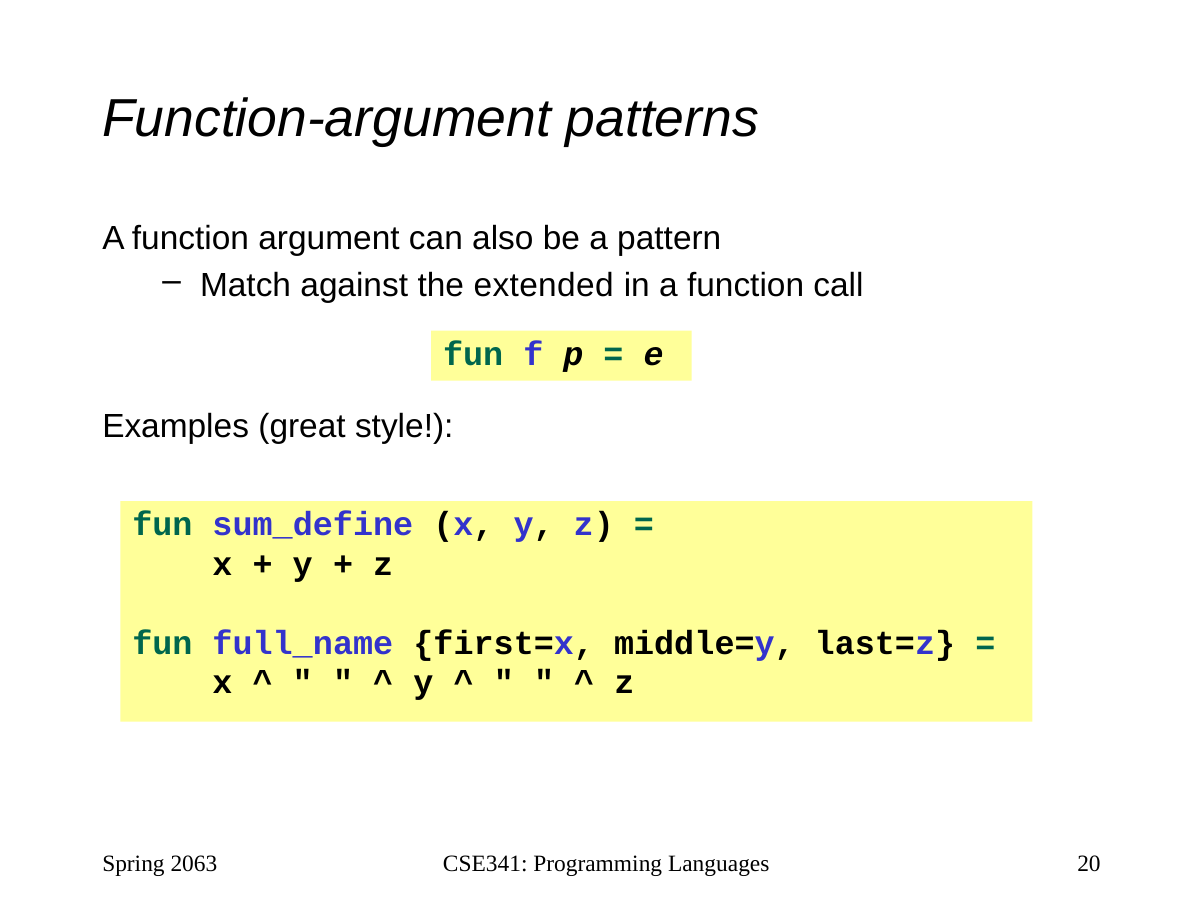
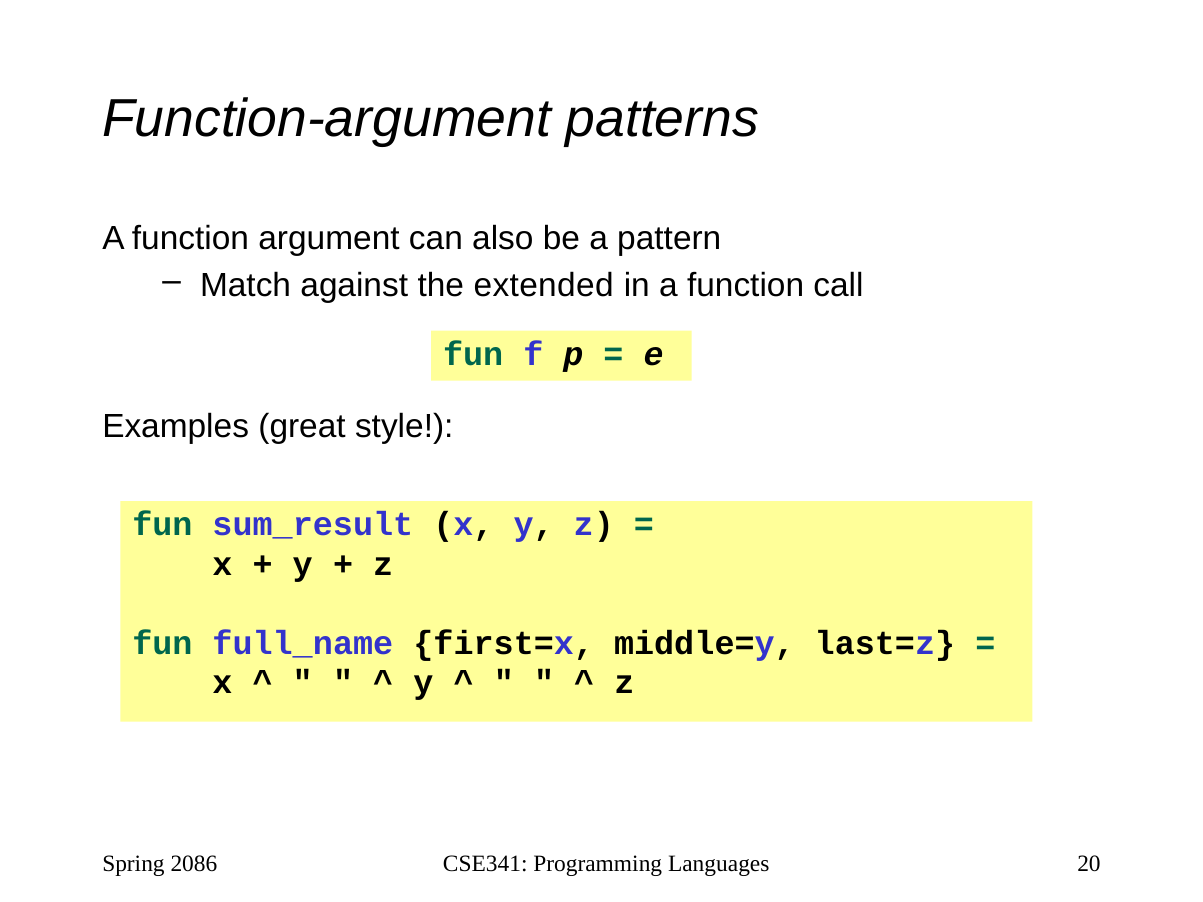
sum_define: sum_define -> sum_result (313, 525)
2063: 2063 -> 2086 (194, 864)
